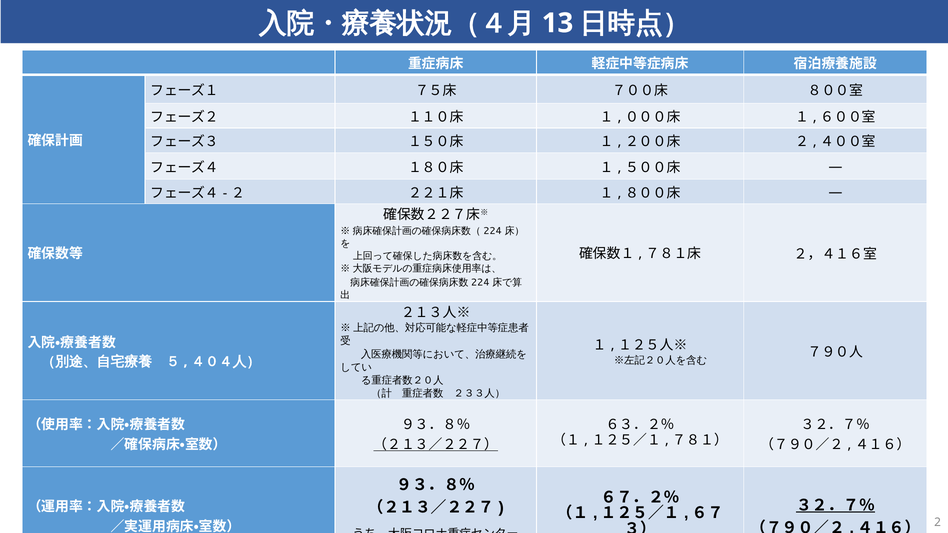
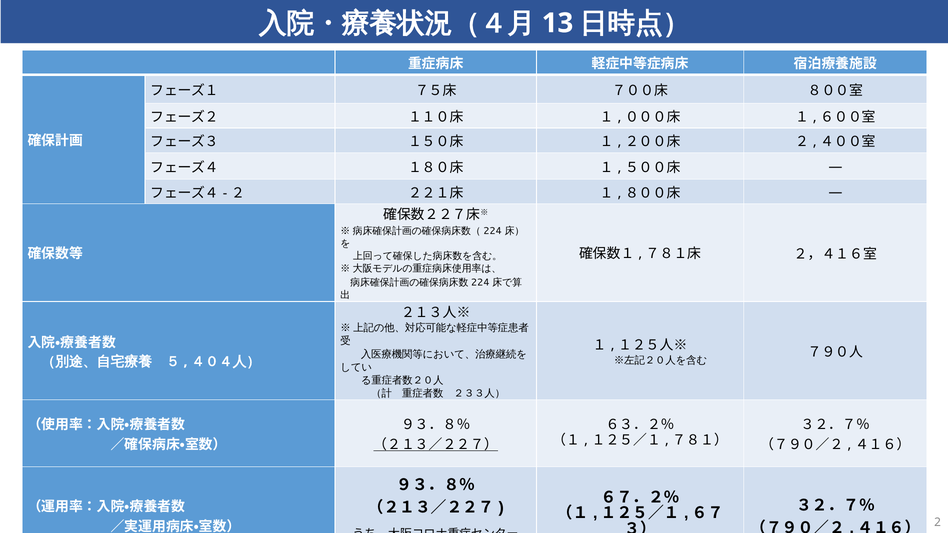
３２．７％ underline: present -> none (835, 506)
